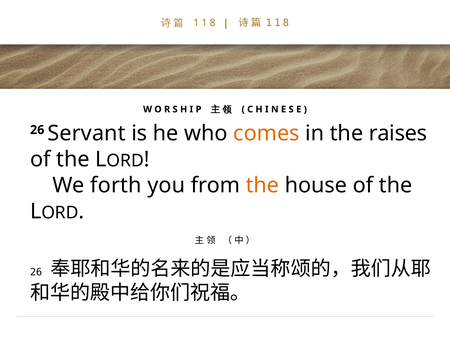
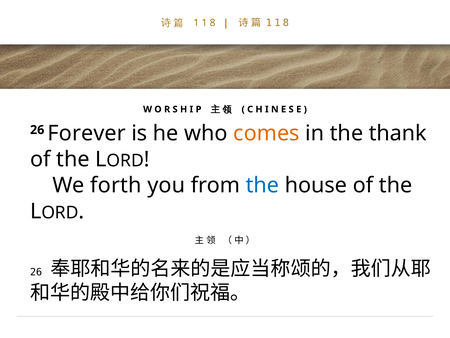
Servant: Servant -> Forever (87, 133)
raises: raises -> thank (398, 133)
the colour: orange -> blue (262, 185)
